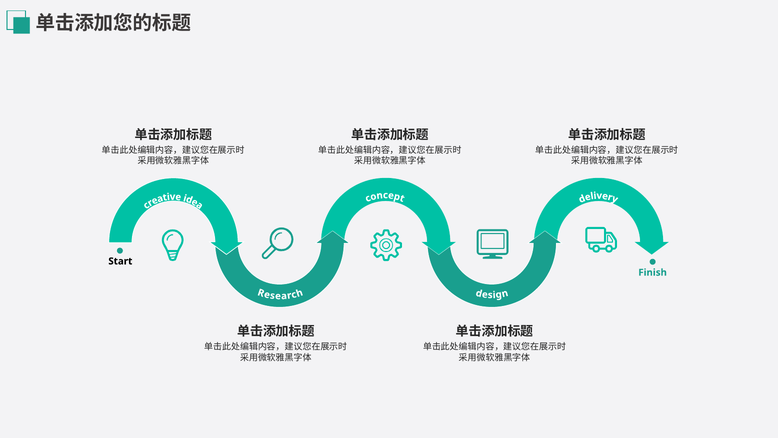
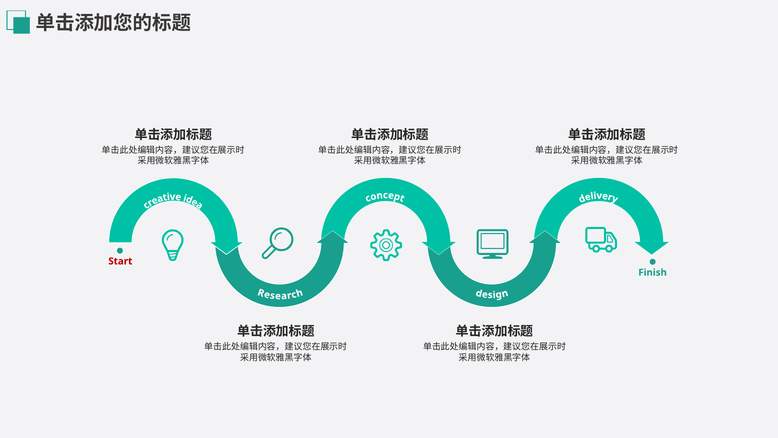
Start colour: black -> red (120, 261)
